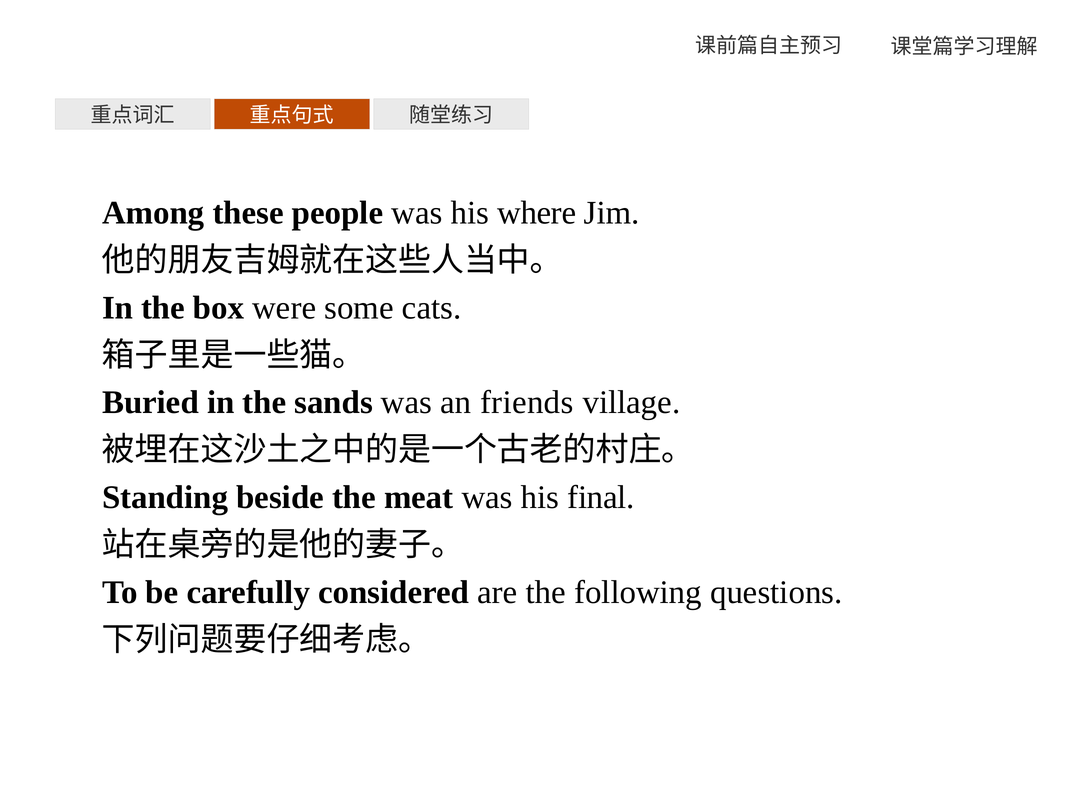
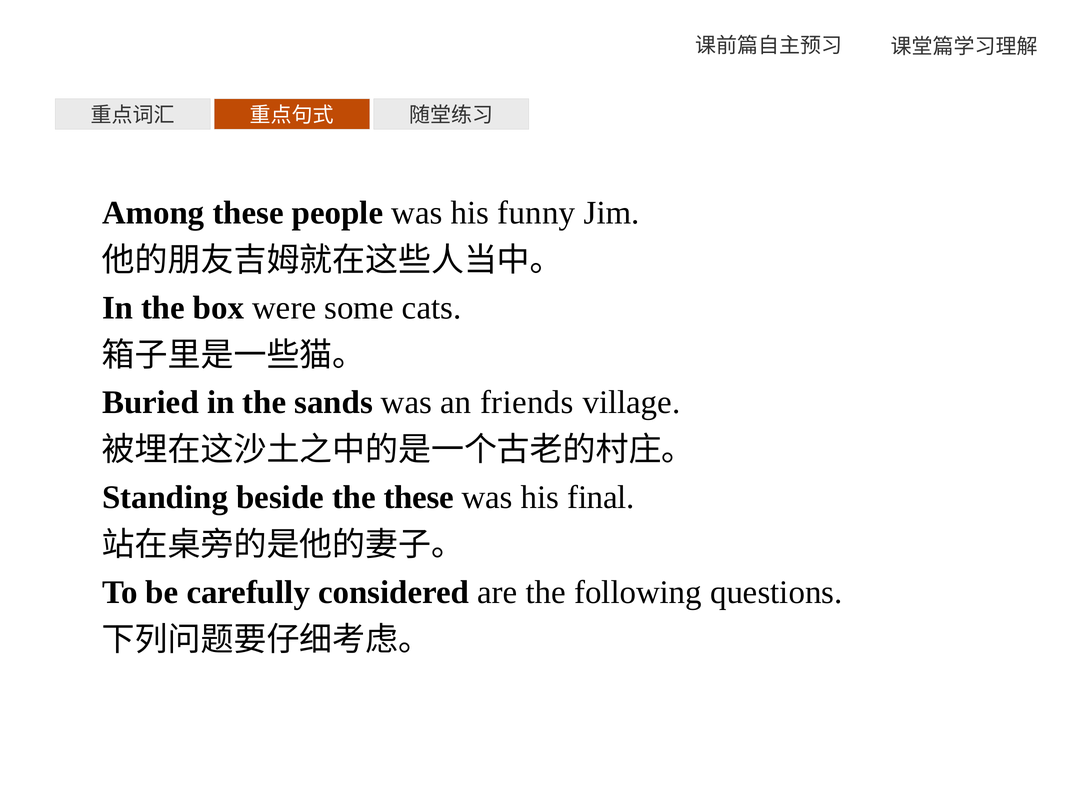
where: where -> funny (536, 213)
the meat: meat -> these (419, 498)
